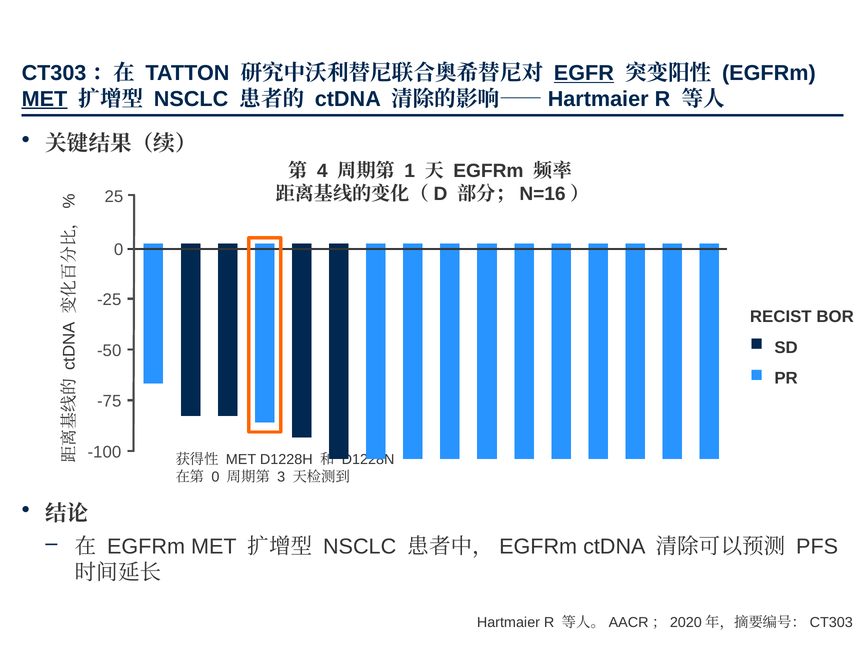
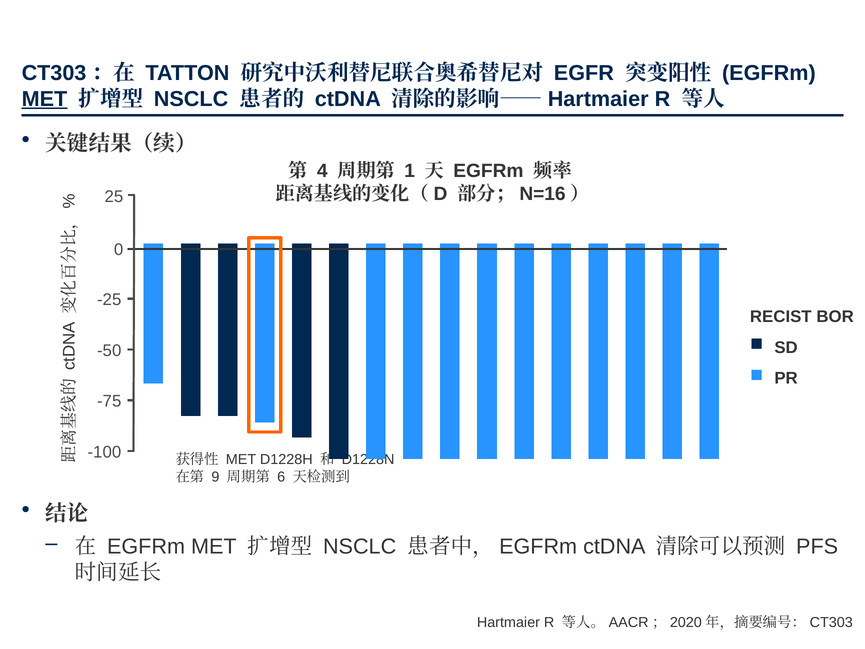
EGFR underline: present -> none (584, 73)
0: 0 -> 9 (215, 477)
3: 3 -> 6 (281, 477)
